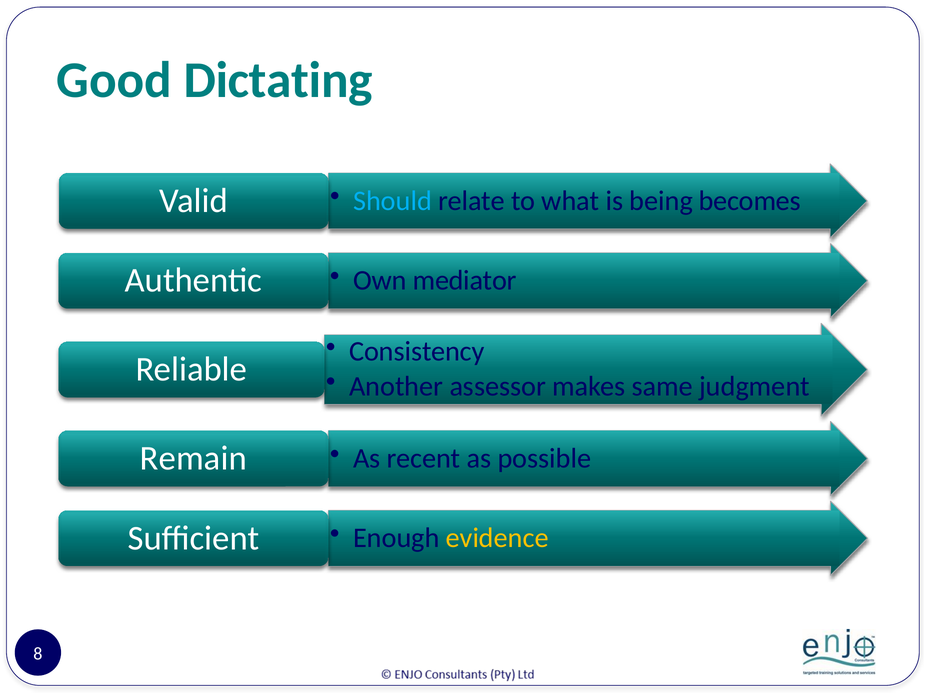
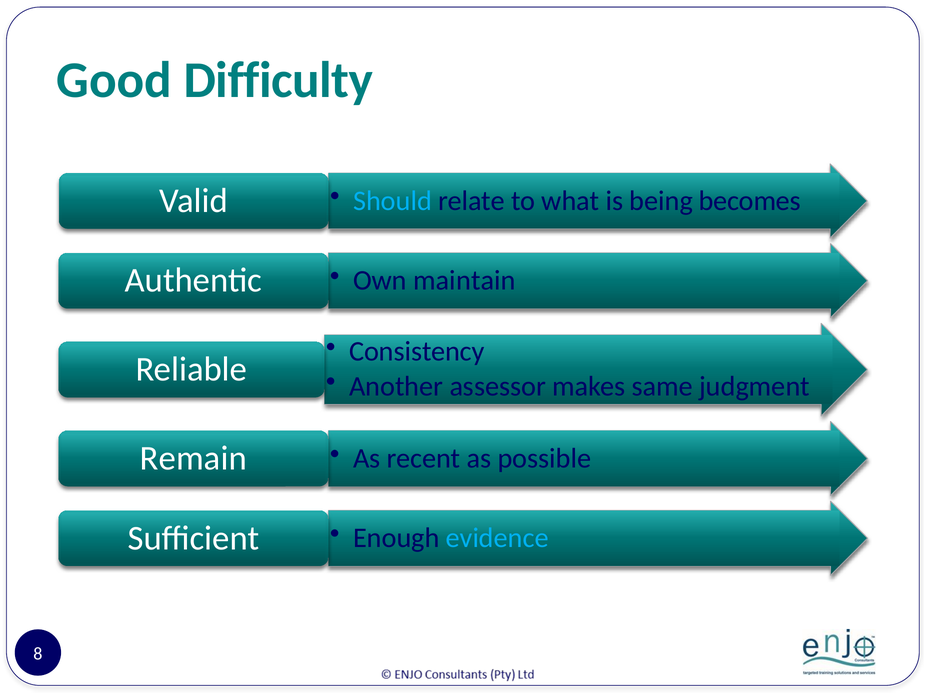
Dictating: Dictating -> Difficulty (278, 80)
mediator: mediator -> maintain (464, 280)
evidence colour: yellow -> light blue (497, 538)
